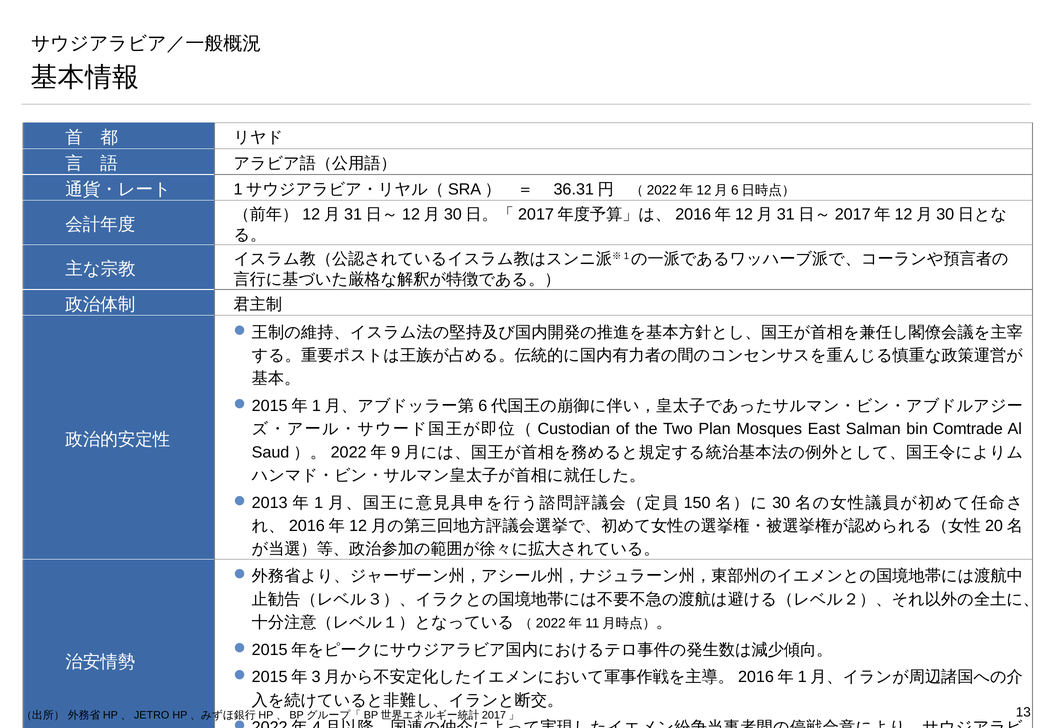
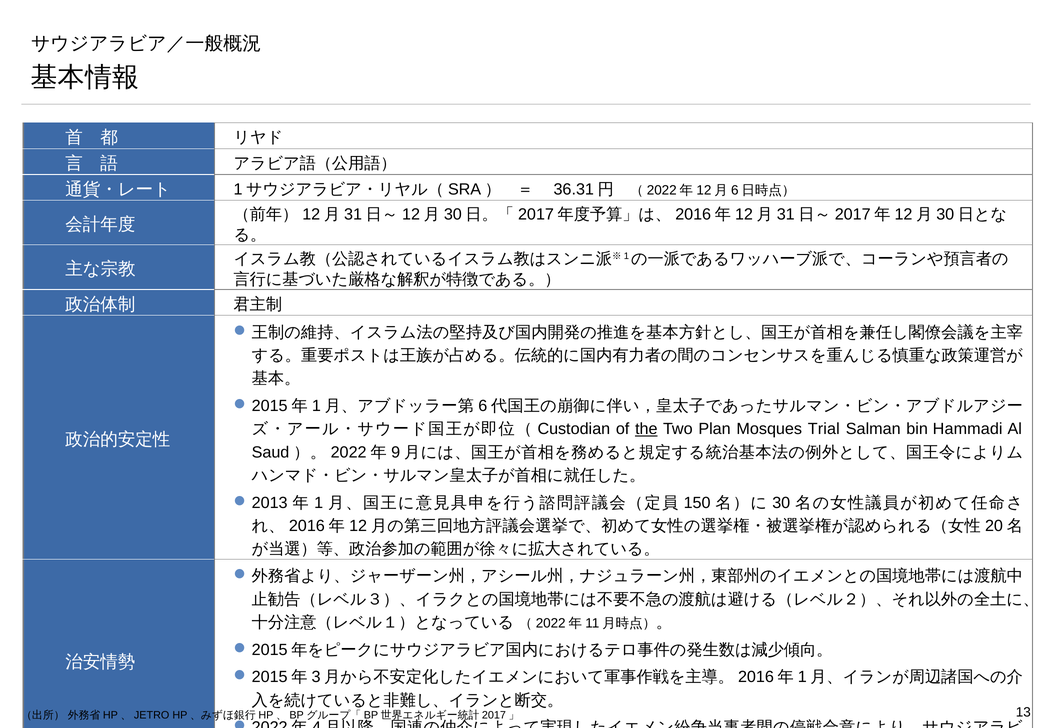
the underline: none -> present (646, 429)
East: East -> Trial (824, 429)
Comtrade: Comtrade -> Hammadi (968, 429)
